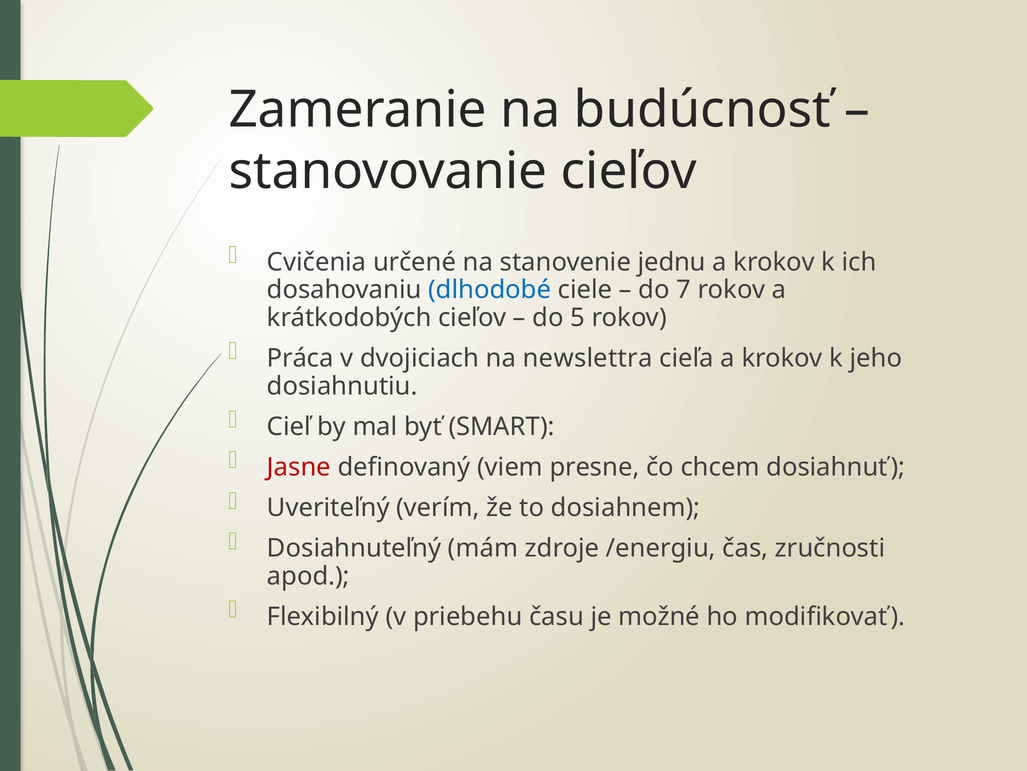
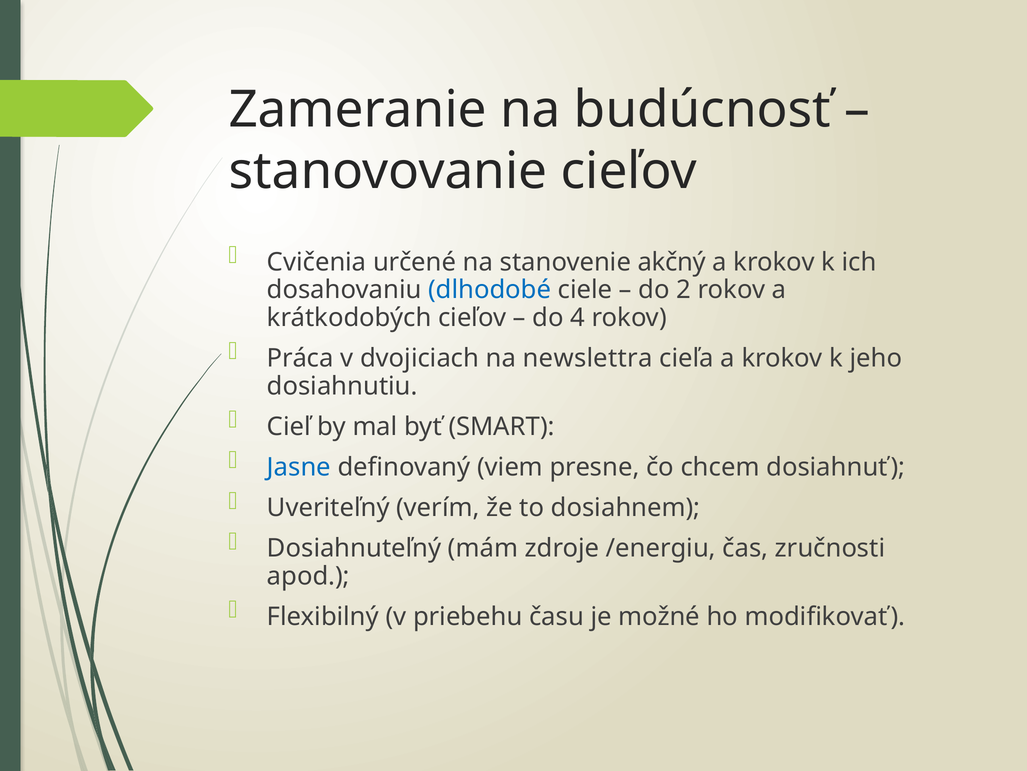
jednu: jednu -> akčný (672, 262)
7: 7 -> 2 (684, 290)
5: 5 -> 4 (578, 317)
Jasne colour: red -> blue (299, 467)
